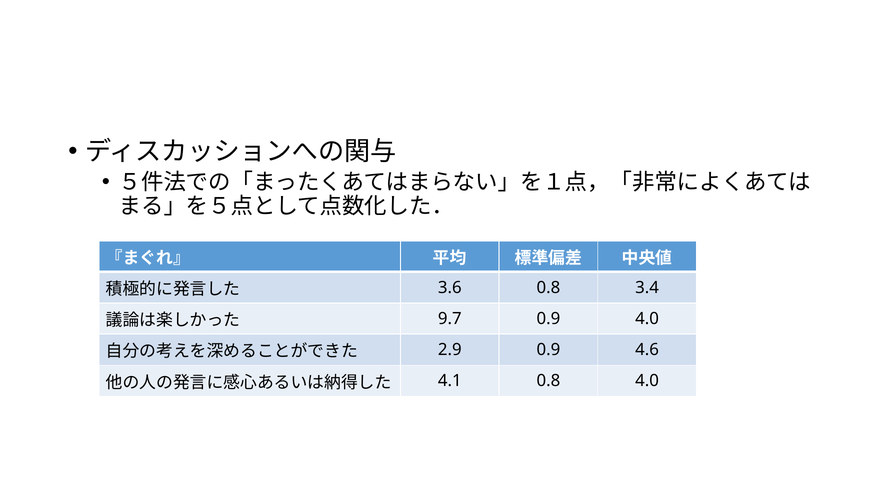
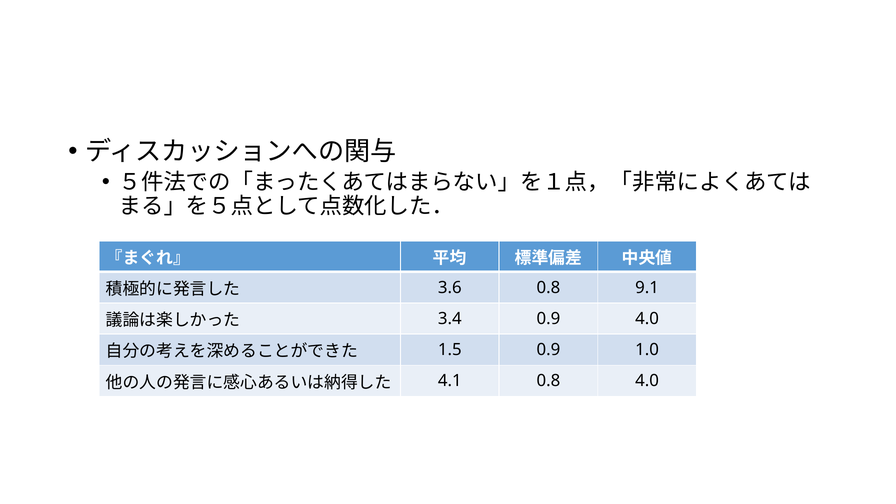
3.4: 3.4 -> 9.1 (647, 288)
9.7: 9.7 -> 3.4 (450, 319)
2.9: 2.9 -> 1.5 (450, 350)
4.6: 4.6 -> 1.0 (647, 350)
